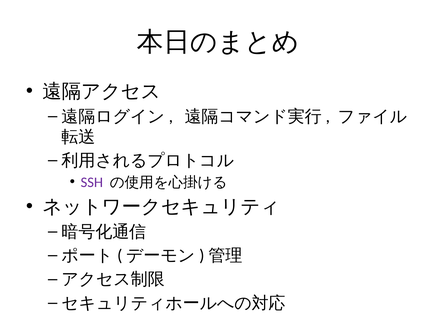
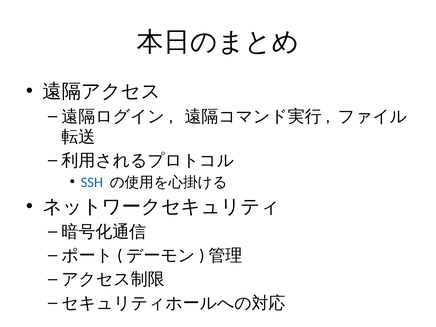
SSH colour: purple -> blue (92, 182)
